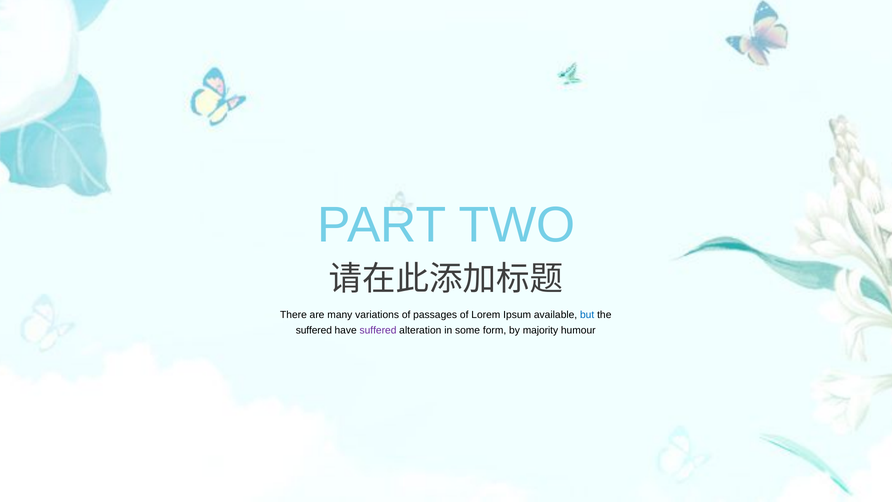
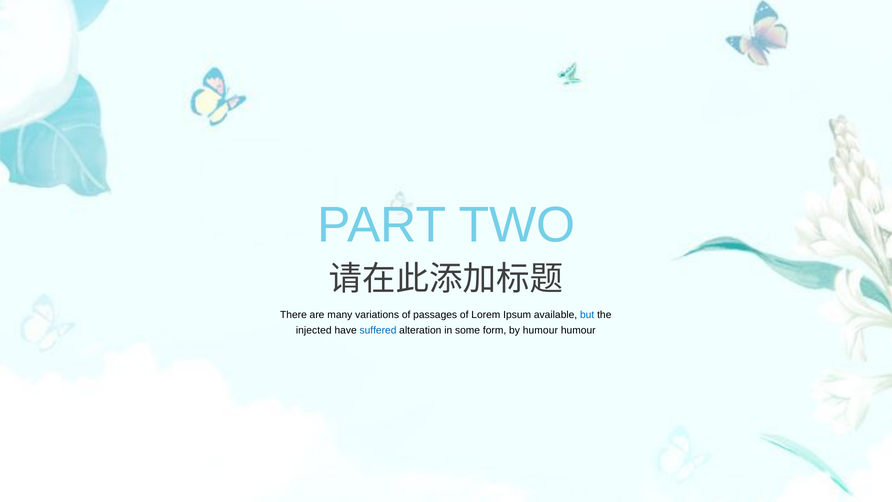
suffered: suffered -> injected (314, 330)
suffered colour: purple -> blue (378, 330)
by majority: majority -> humour (540, 330)
